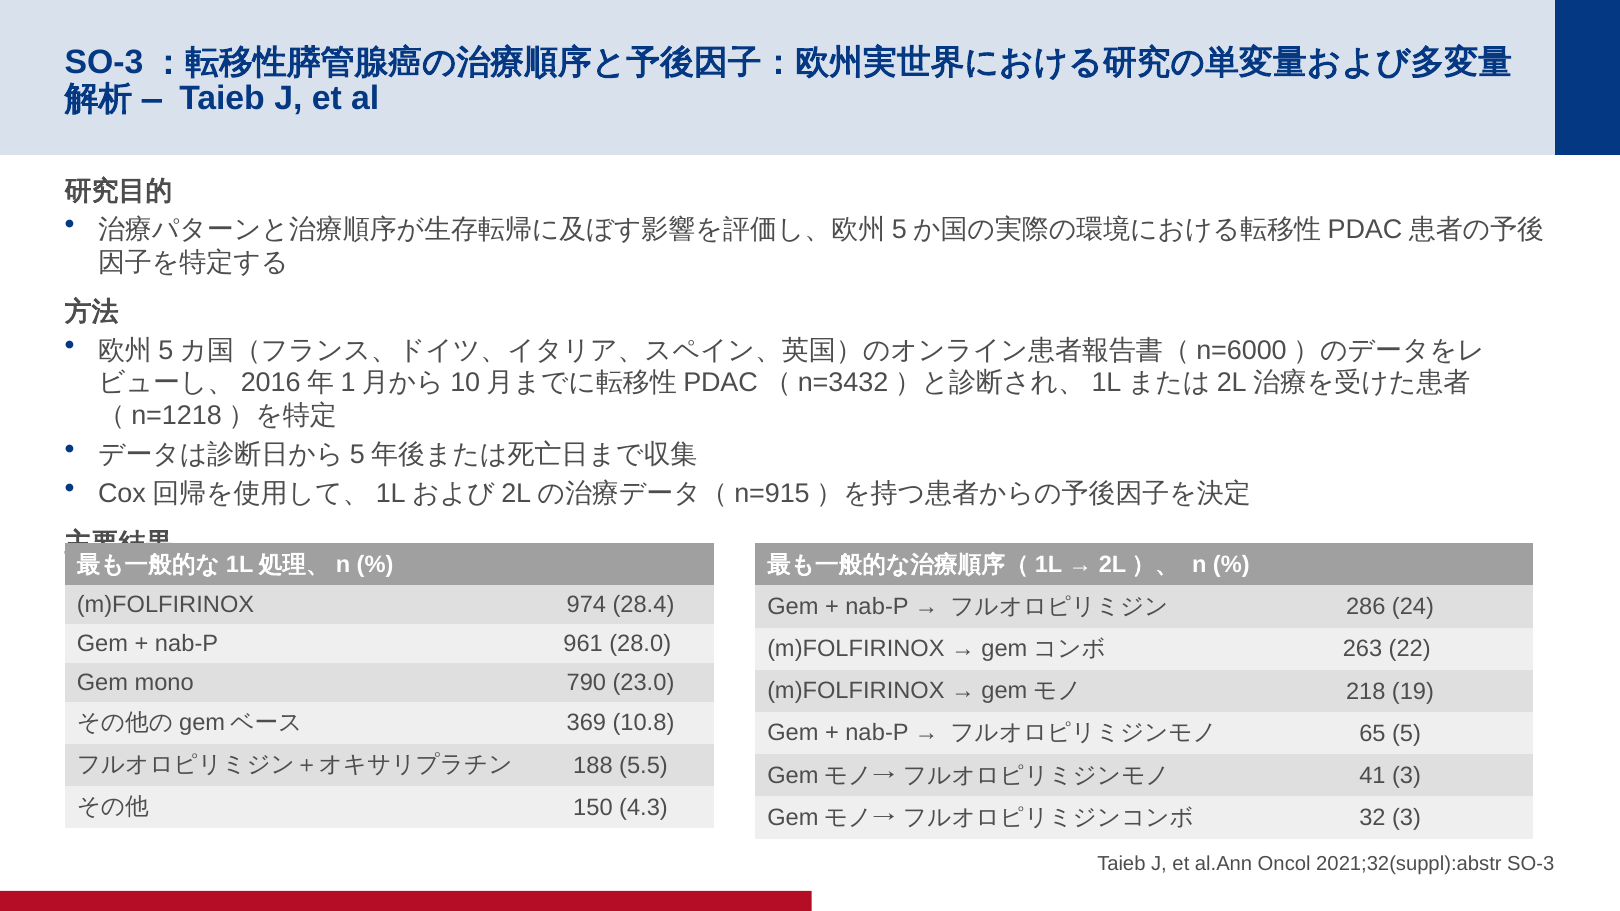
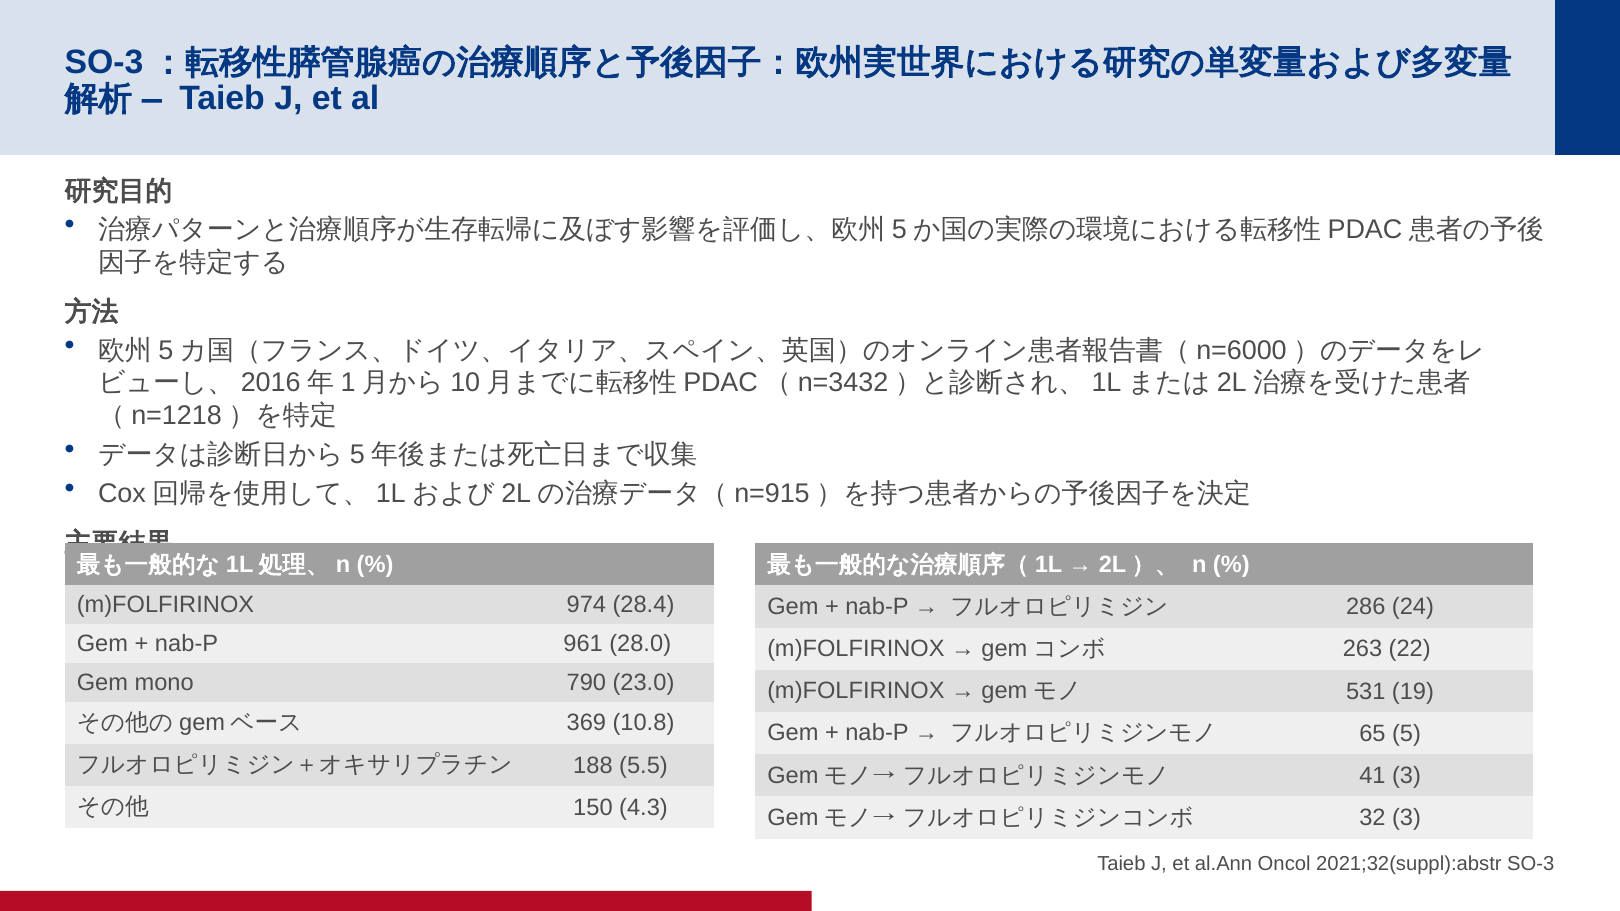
218: 218 -> 531 (1366, 691)
